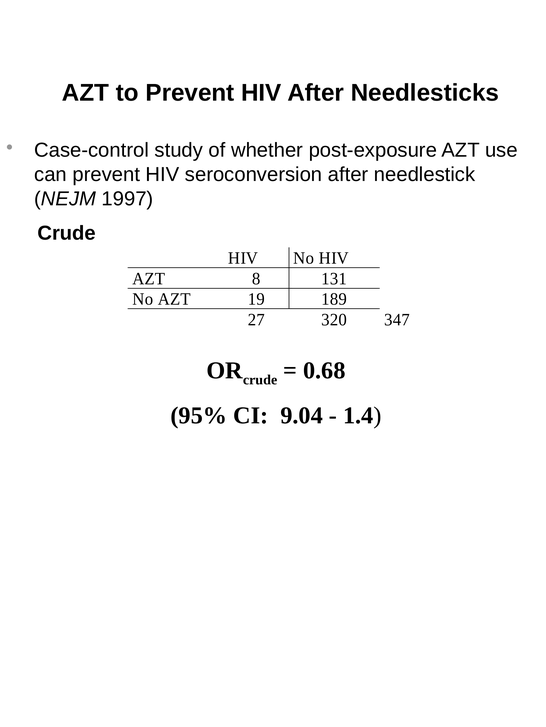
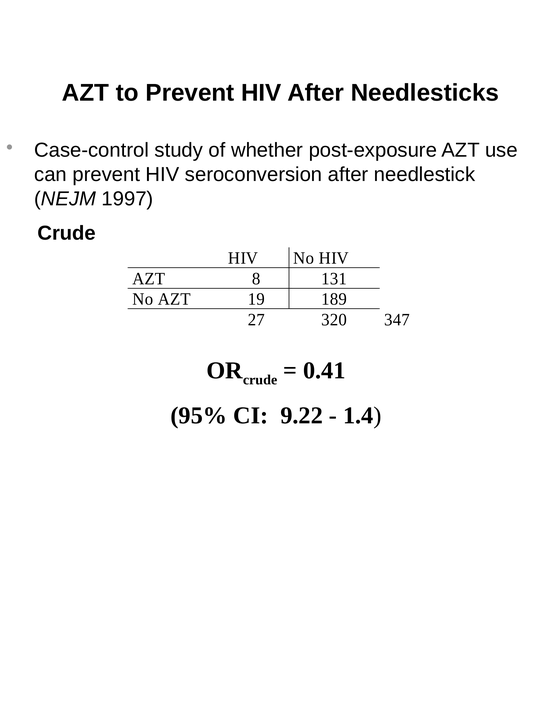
0.68: 0.68 -> 0.41 (324, 371)
9.04: 9.04 -> 9.22 (302, 416)
